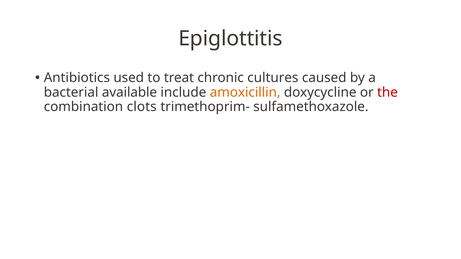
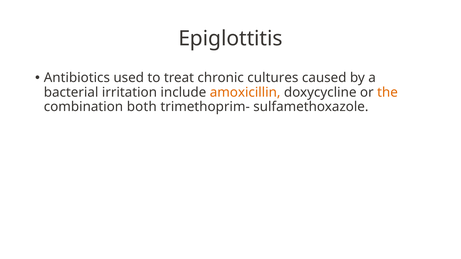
available: available -> irritation (129, 92)
the colour: red -> orange (387, 92)
clots: clots -> both (142, 107)
